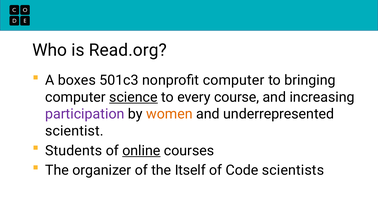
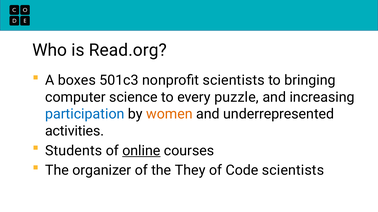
nonprofit computer: computer -> scientists (234, 80)
science underline: present -> none (133, 97)
course: course -> puzzle (236, 97)
participation colour: purple -> blue (85, 114)
scientist: scientist -> activities (75, 131)
Itself: Itself -> They (190, 171)
